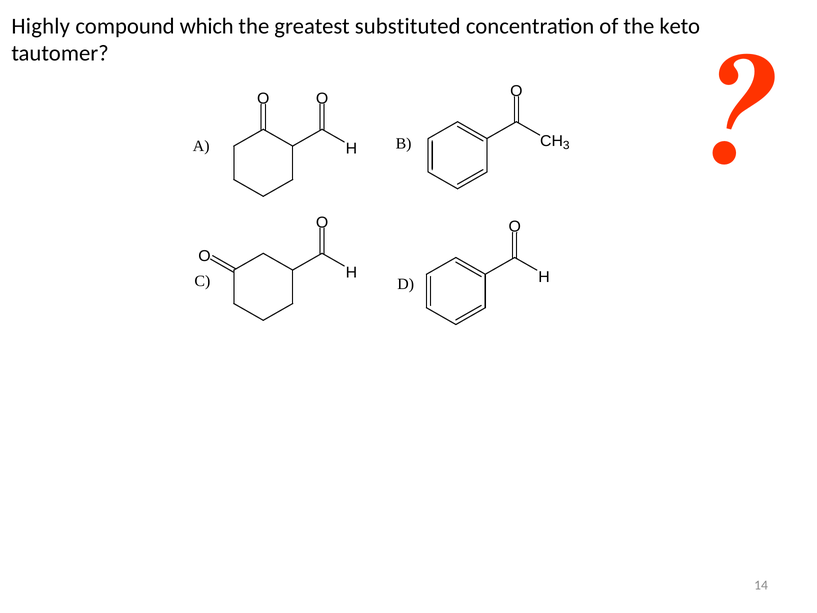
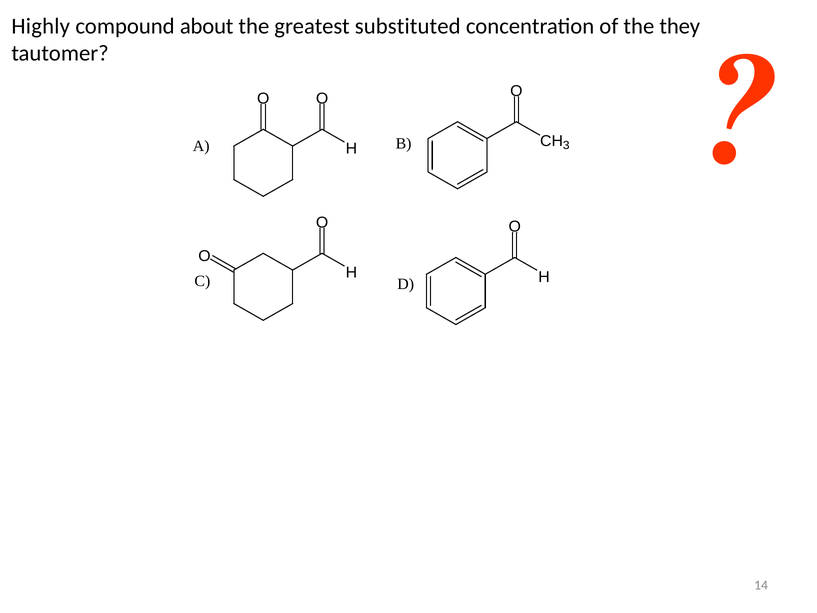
which: which -> about (207, 26)
keto: keto -> they (680, 26)
